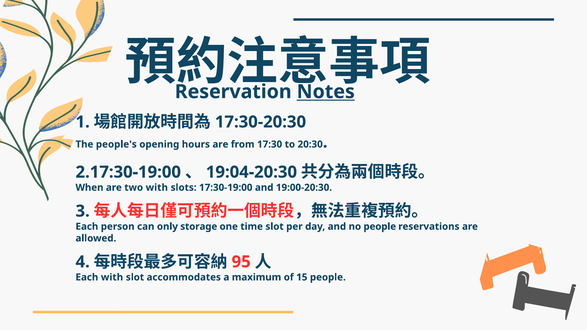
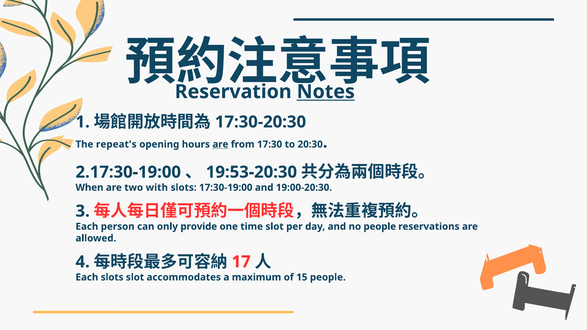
people's: people's -> repeat's (116, 144)
are underline: none -> present (220, 144)
19:04-20:30: 19:04-20:30 -> 19:53-20:30 (251, 172)
storage: storage -> provide (199, 227)
95: 95 -> 17 (241, 262)
Each with: with -> slots (112, 277)
